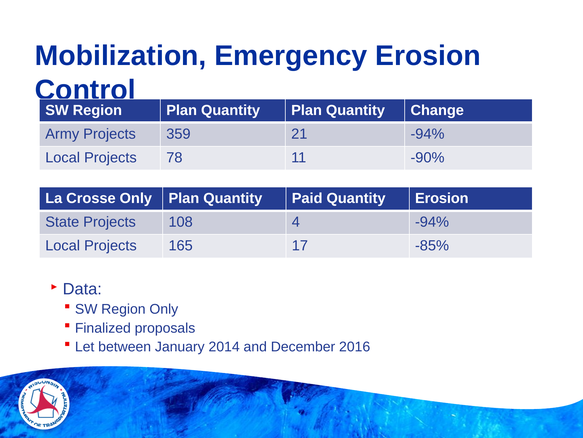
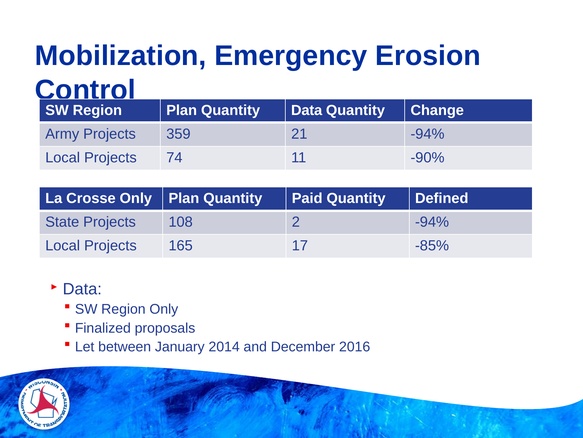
Quantity Plan: Plan -> Data (307, 110)
78: 78 -> 74 (174, 157)
Quantity Erosion: Erosion -> Defined (442, 198)
4: 4 -> 2 (296, 222)
